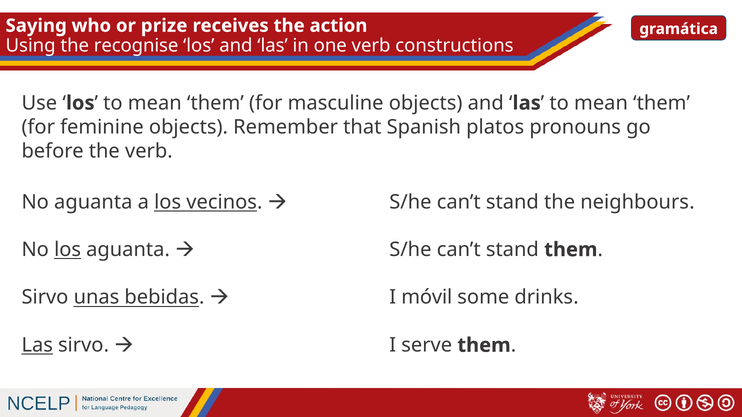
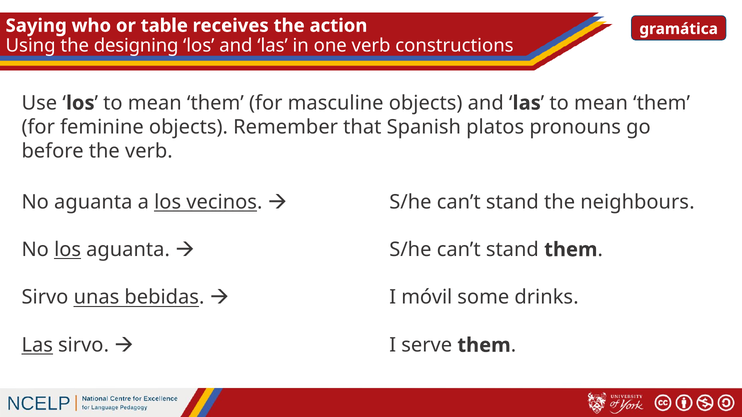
prize: prize -> table (164, 26)
recognise: recognise -> designing (136, 46)
